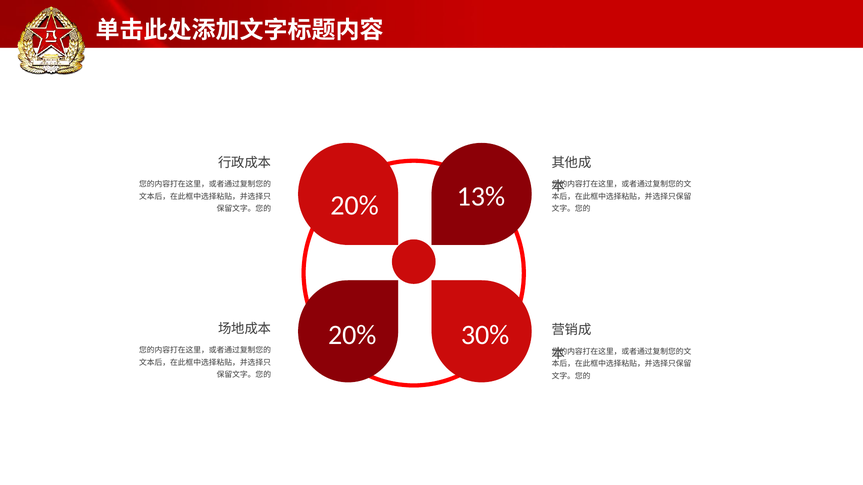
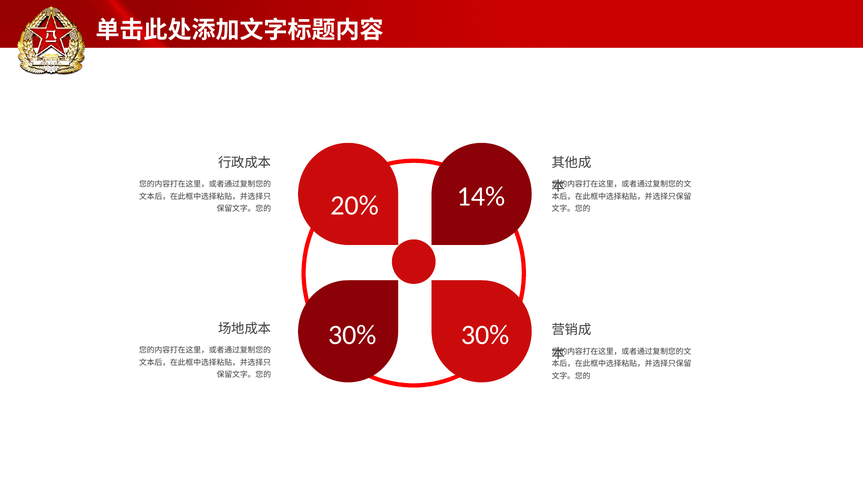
13%: 13% -> 14% (481, 197)
20%: 20% -> 30% (352, 335)
